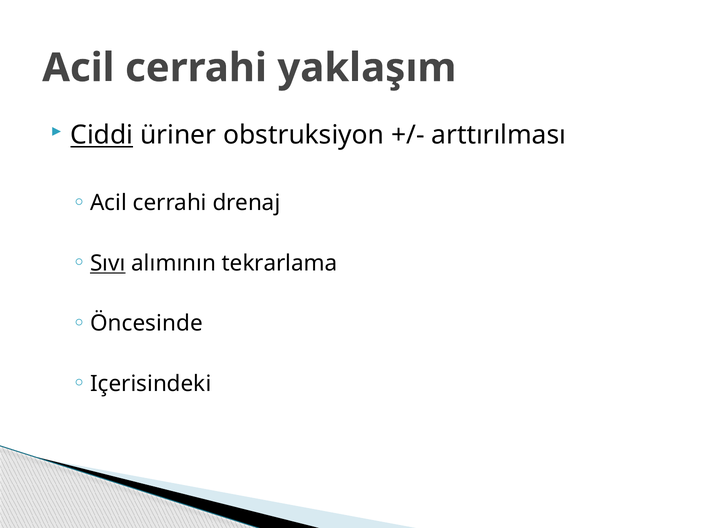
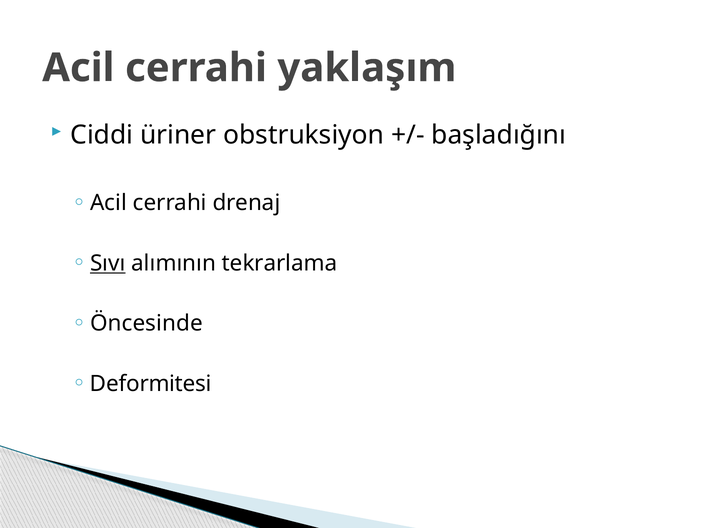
Ciddi underline: present -> none (102, 135)
arttırılması: arttırılması -> başladığını (499, 135)
Içerisindeki: Içerisindeki -> Deformitesi (151, 384)
